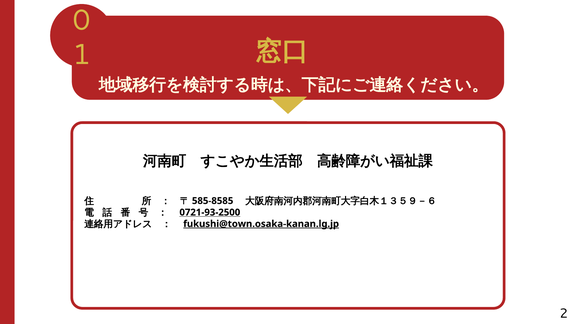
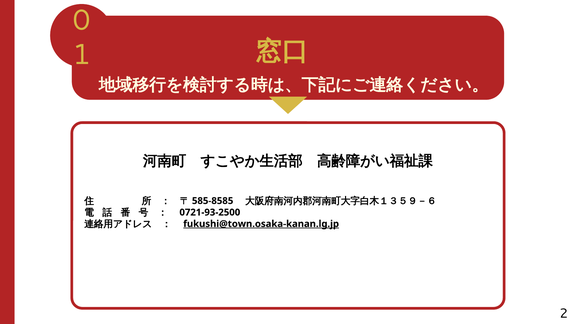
0721-93-2500 underline: present -> none (210, 212)
